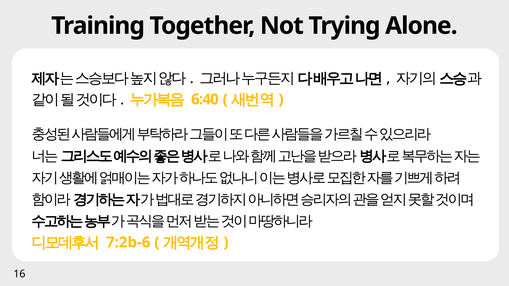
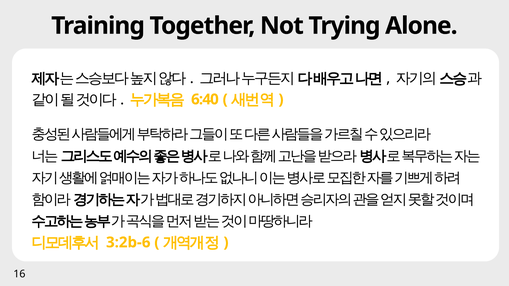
7:2b-6: 7:2b-6 -> 3:2b-6 (128, 243)
